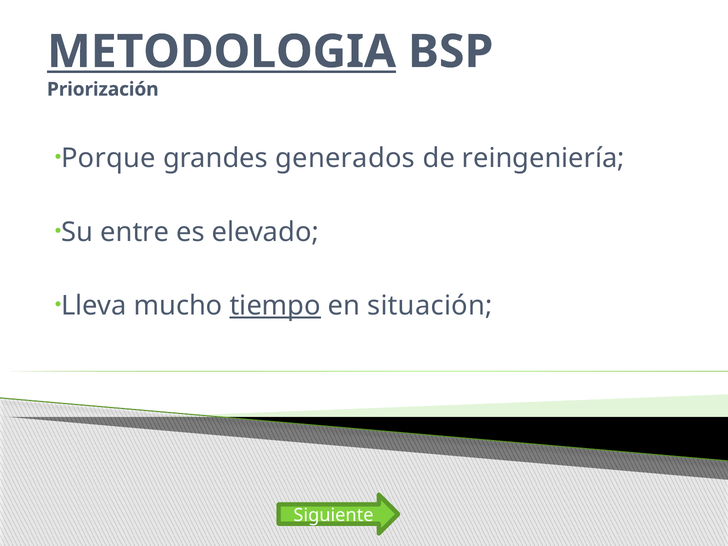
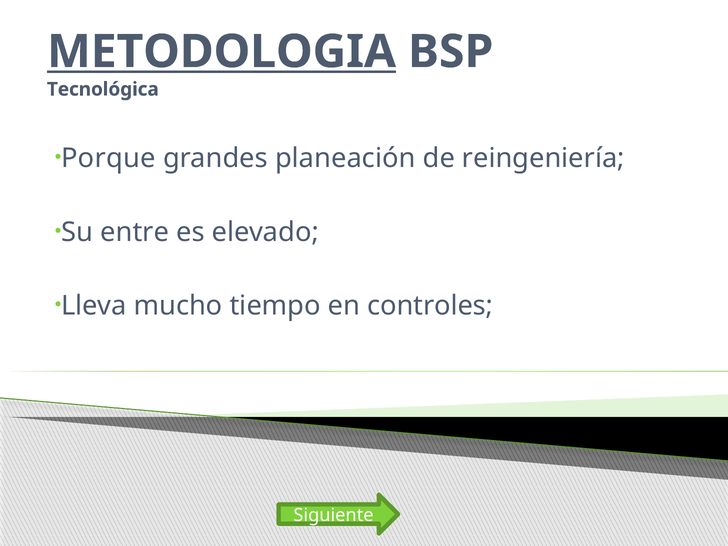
Priorización: Priorización -> Tecnológica (103, 89)
generados: generados -> planeación (345, 158)
tiempo underline: present -> none (275, 306)
situación: situación -> controles (430, 306)
